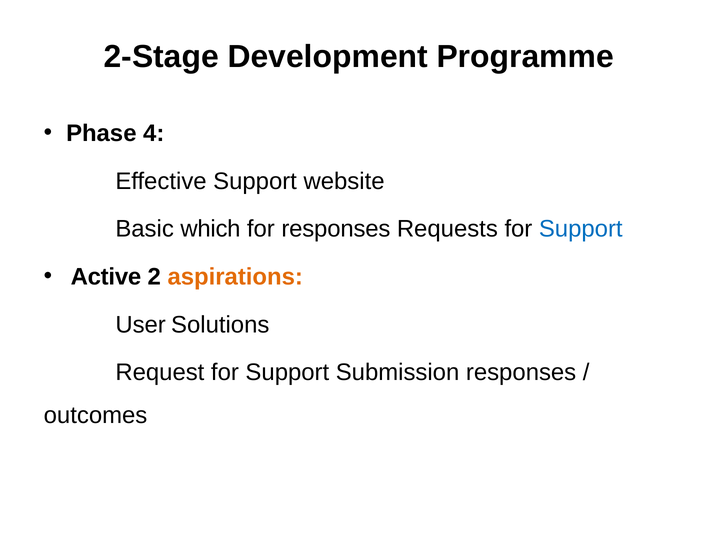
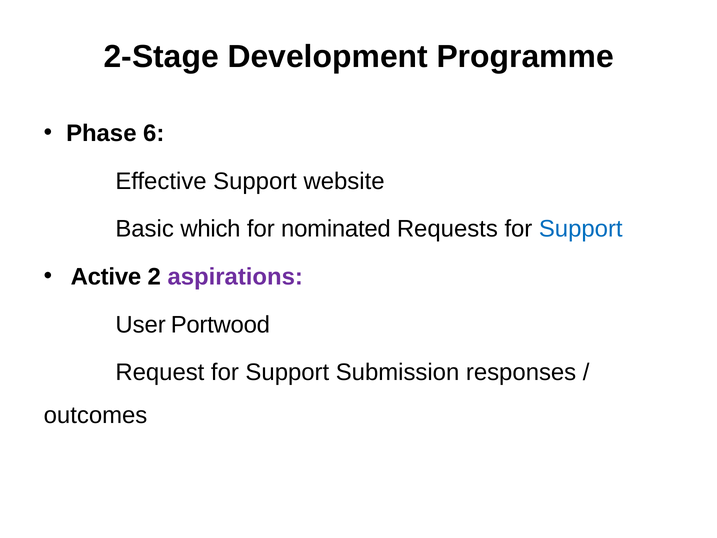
4: 4 -> 6 (154, 133)
for responses: responses -> nominated (336, 229)
aspirations colour: orange -> purple (235, 277)
Solutions: Solutions -> Portwood (220, 324)
